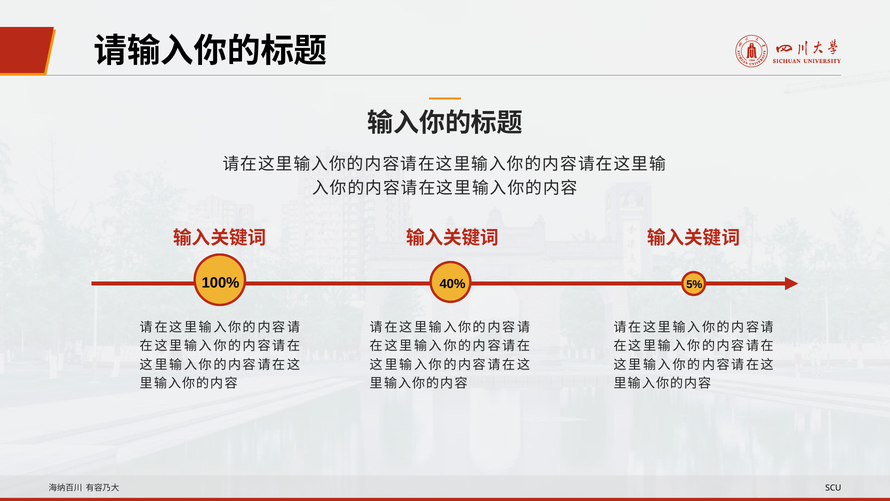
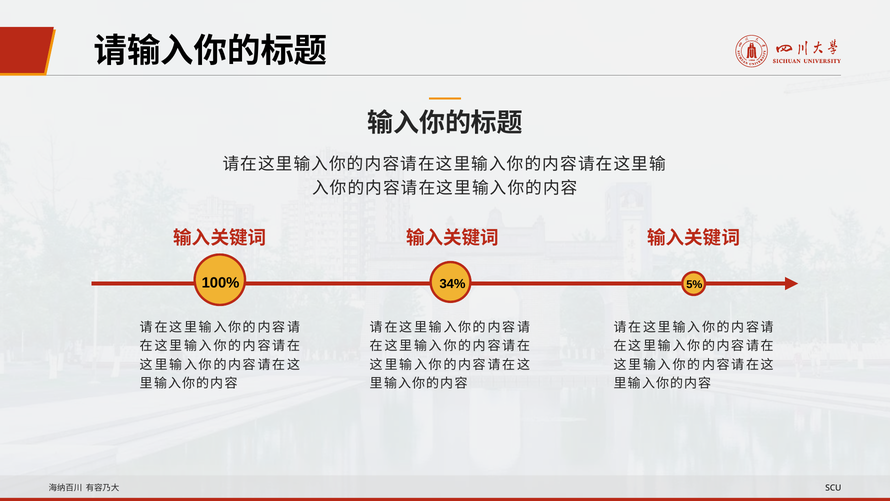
40%: 40% -> 34% (453, 284)
